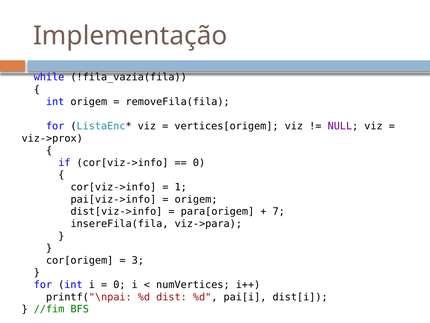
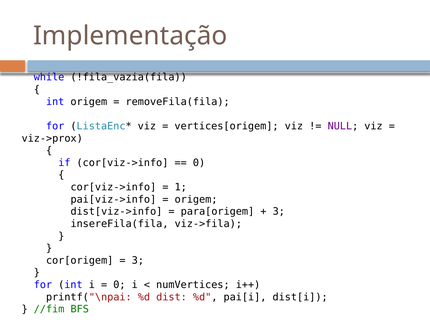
7: 7 -> 3 (279, 211)
viz->para: viz->para -> viz->fila (208, 223)
